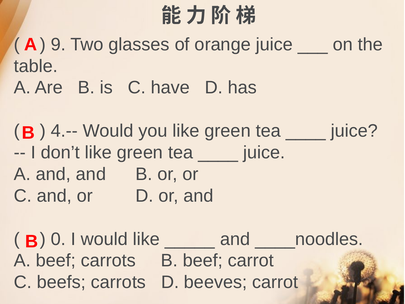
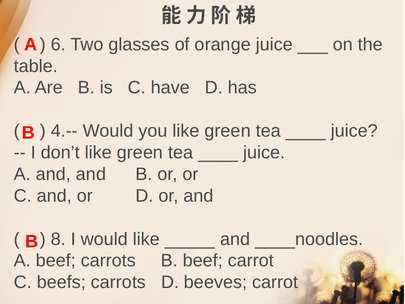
9: 9 -> 6 (58, 44)
0: 0 -> 8 (58, 239)
